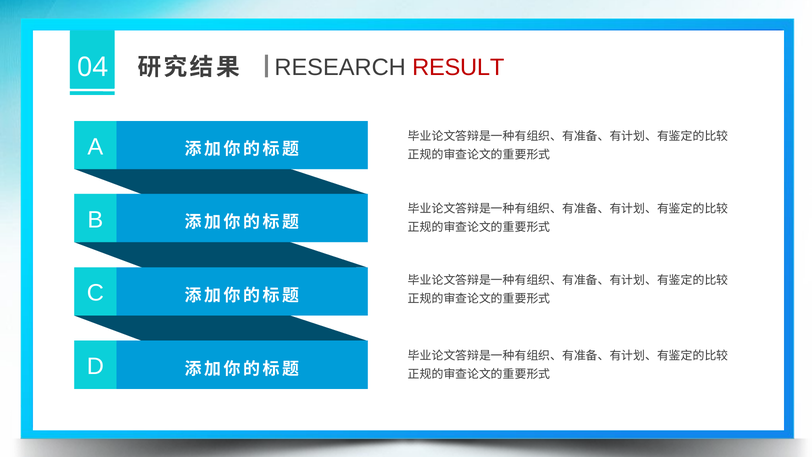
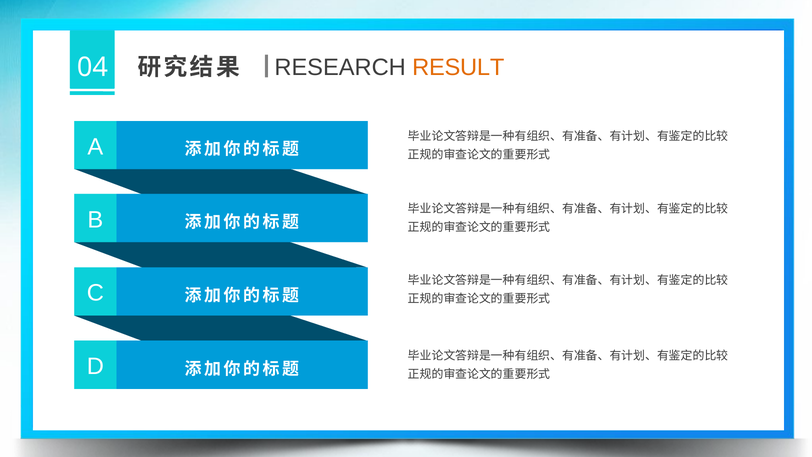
RESULT colour: red -> orange (458, 67)
